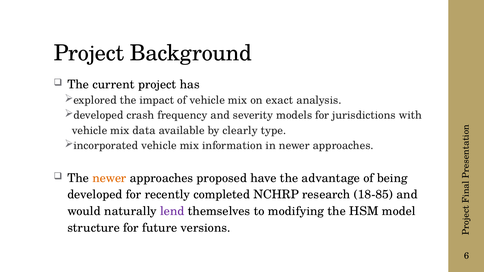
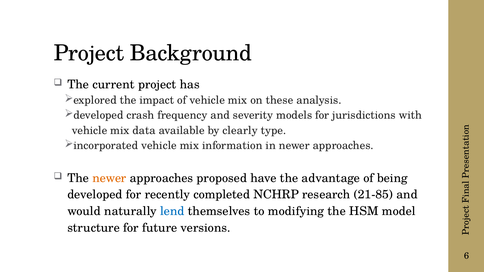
exact: exact -> these (280, 100)
18-85: 18-85 -> 21-85 (373, 195)
lend colour: purple -> blue (172, 211)
